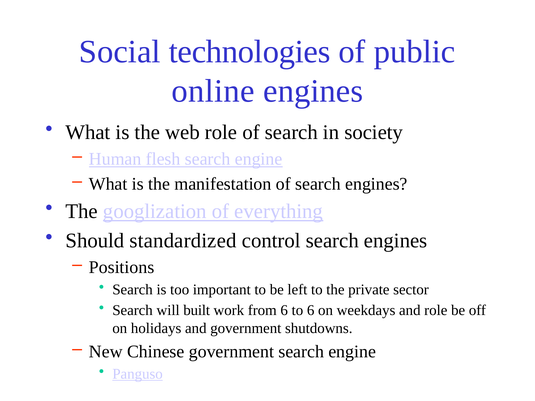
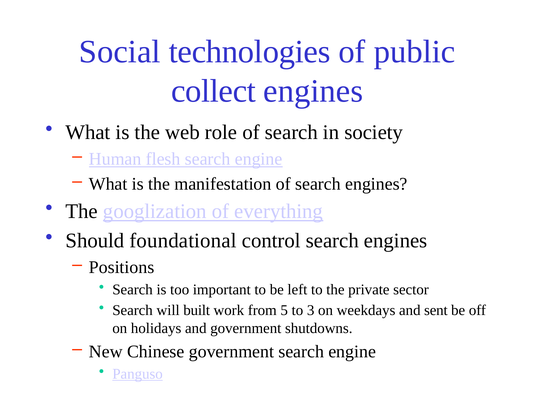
online: online -> collect (214, 91)
standardized: standardized -> foundational (183, 241)
from 6: 6 -> 5 (284, 310)
to 6: 6 -> 3 (311, 310)
and role: role -> sent (436, 310)
